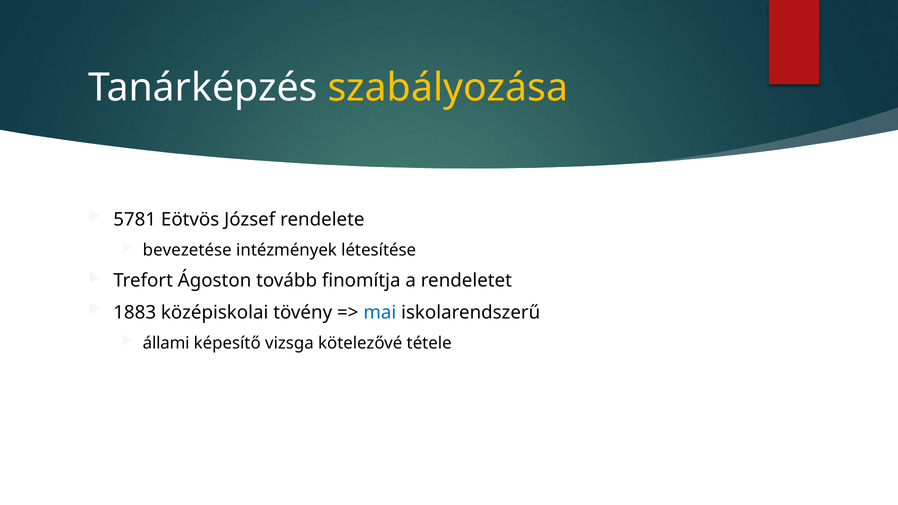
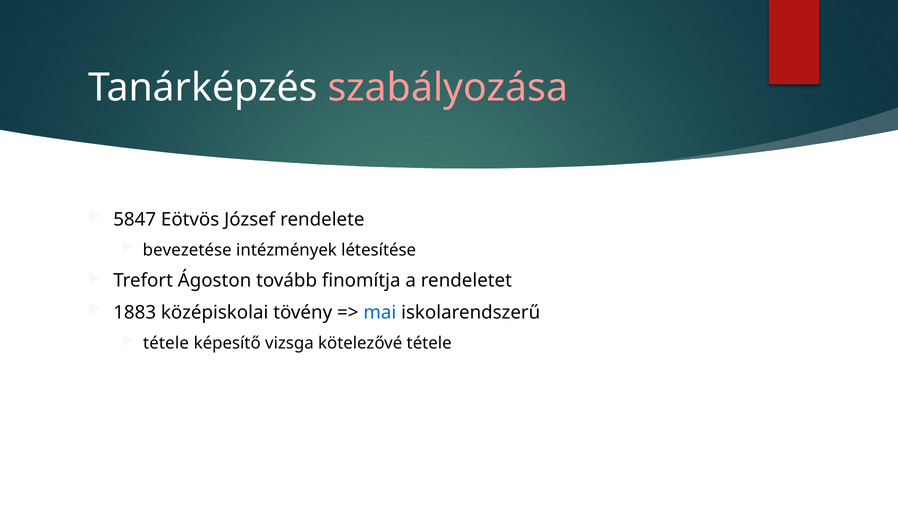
szabályozása colour: yellow -> pink (448, 88)
5781: 5781 -> 5847 (135, 219)
állami: állami -> tétele (166, 343)
